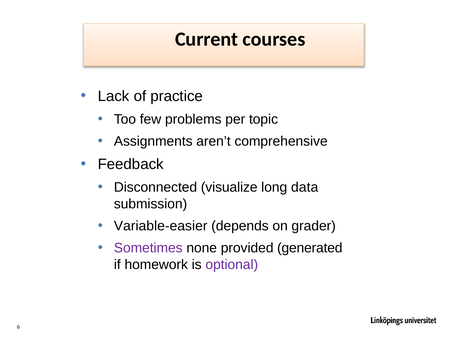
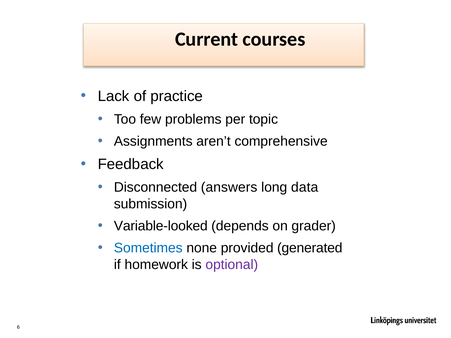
visualize: visualize -> answers (229, 188)
Variable-easier: Variable-easier -> Variable-looked (161, 226)
Sometimes colour: purple -> blue (148, 248)
